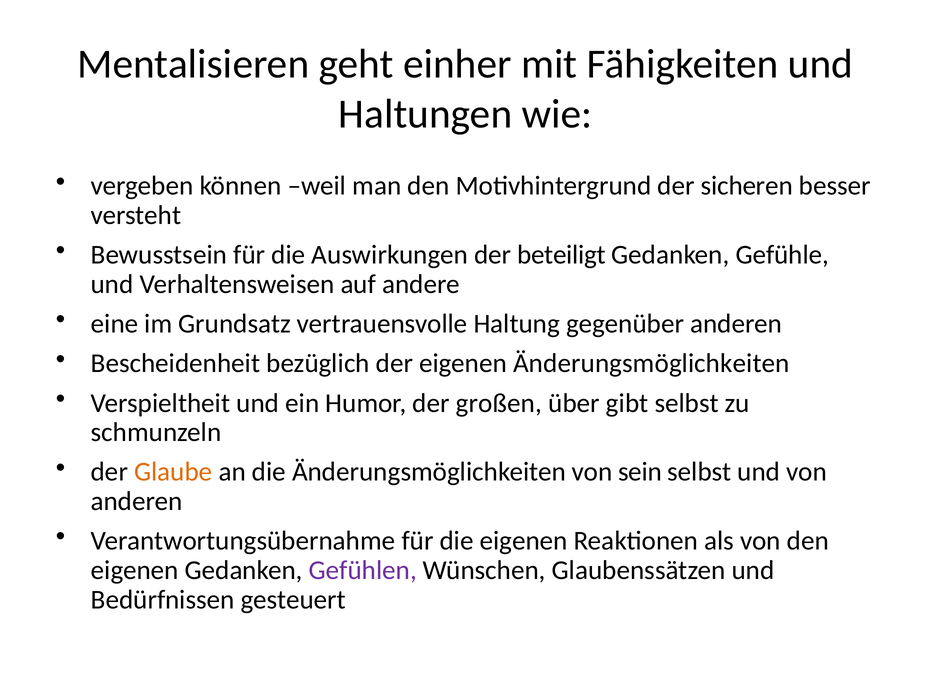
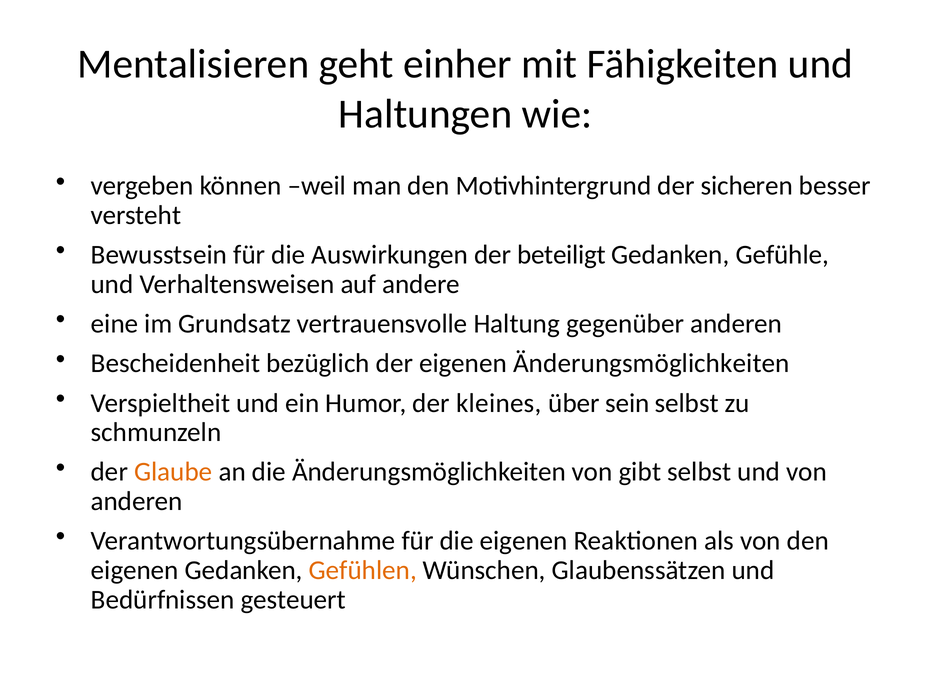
großen: großen -> kleines (499, 403)
gibt: gibt -> sein (627, 403)
sein: sein -> gibt (640, 471)
Gefühlen colour: purple -> orange (363, 570)
